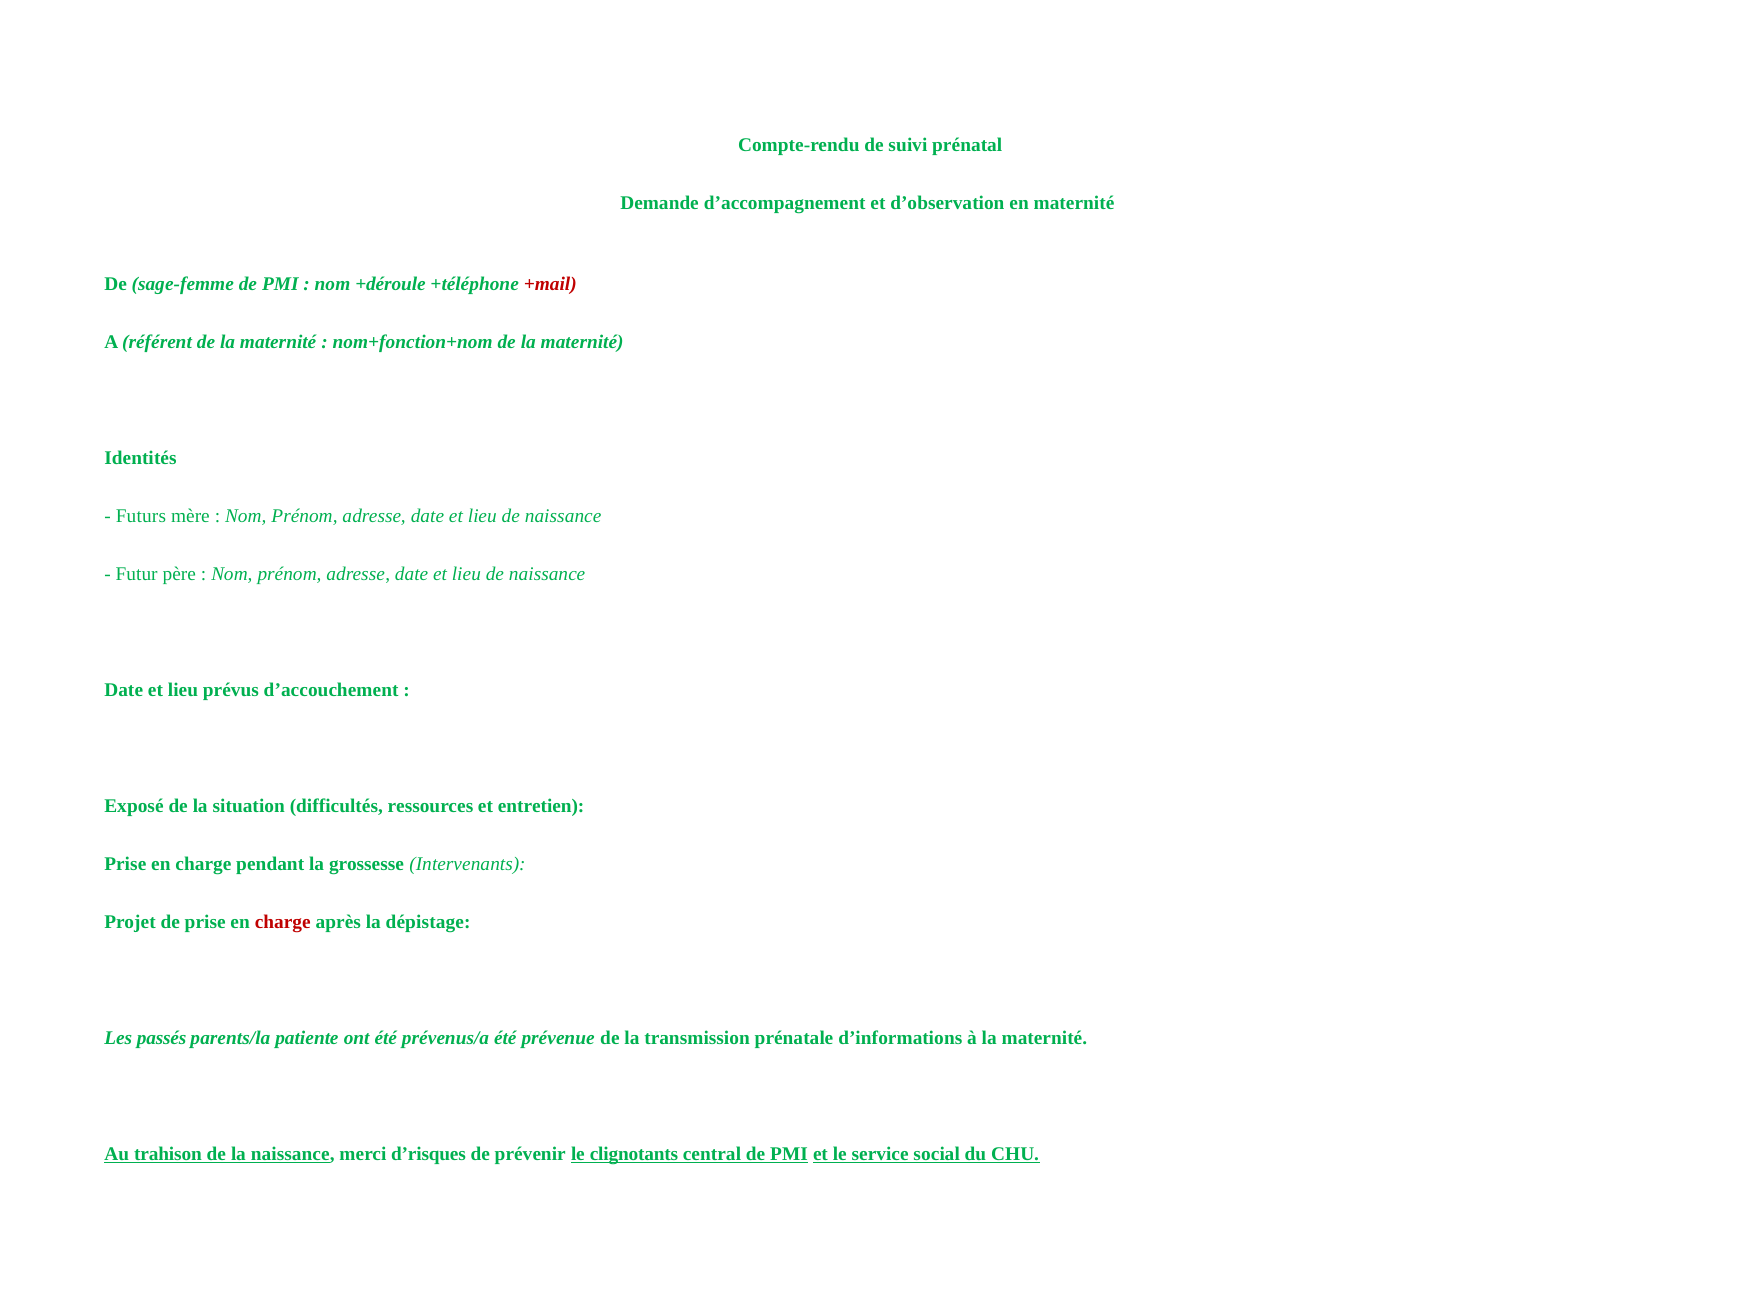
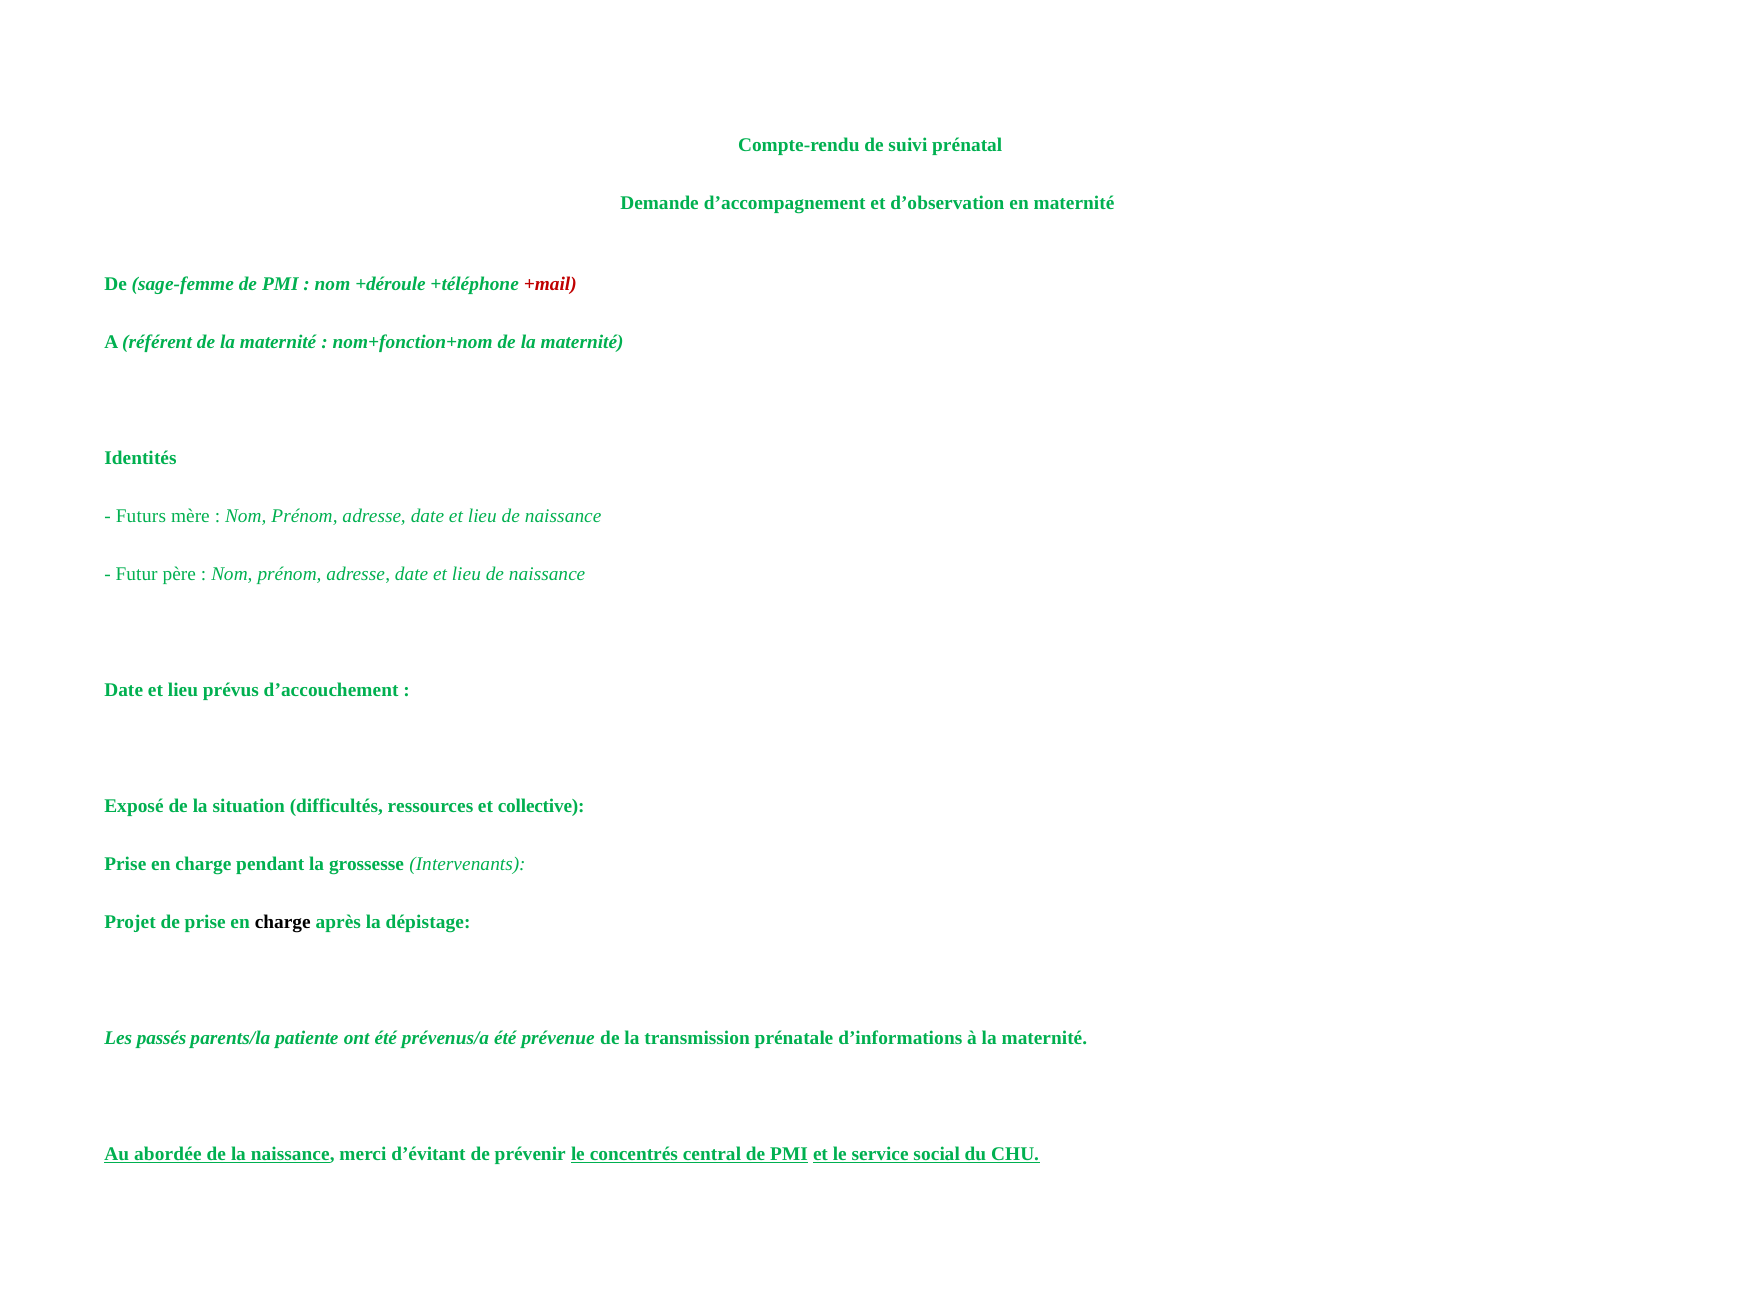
entretien: entretien -> collective (541, 806)
charge colour: red -> black (283, 922)
trahison: trahison -> abordée (168, 1154)
d’risques: d’risques -> d’évitant (428, 1154)
clignotants: clignotants -> concentrés (634, 1154)
